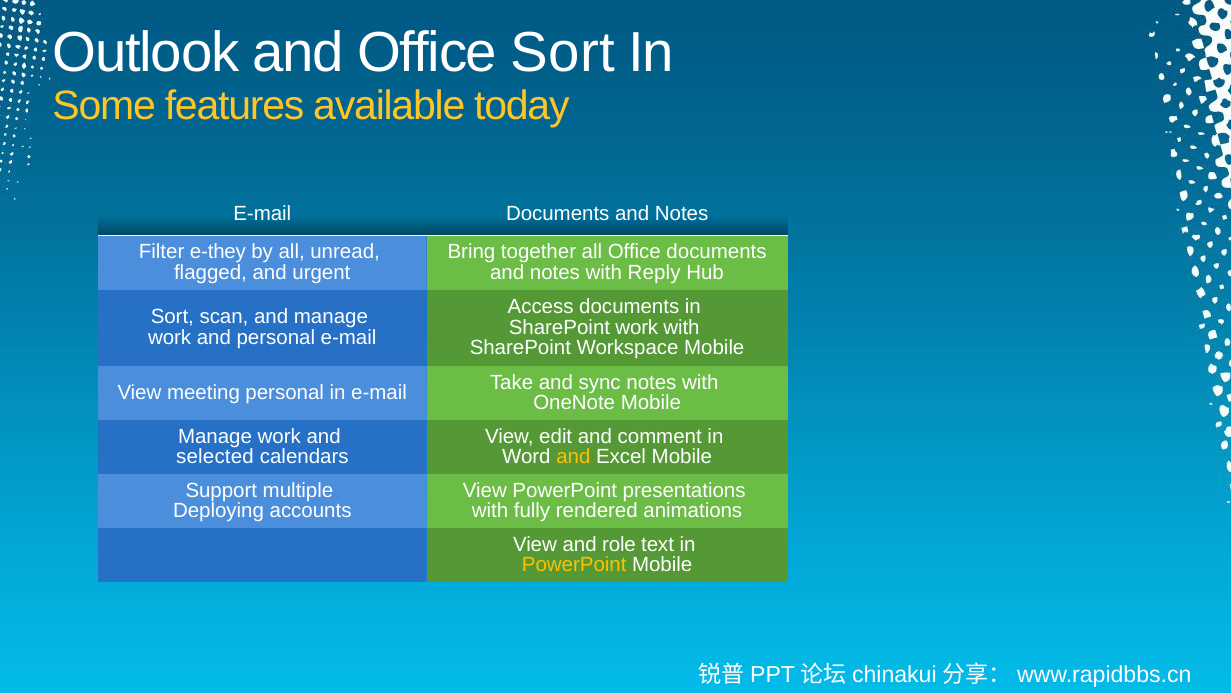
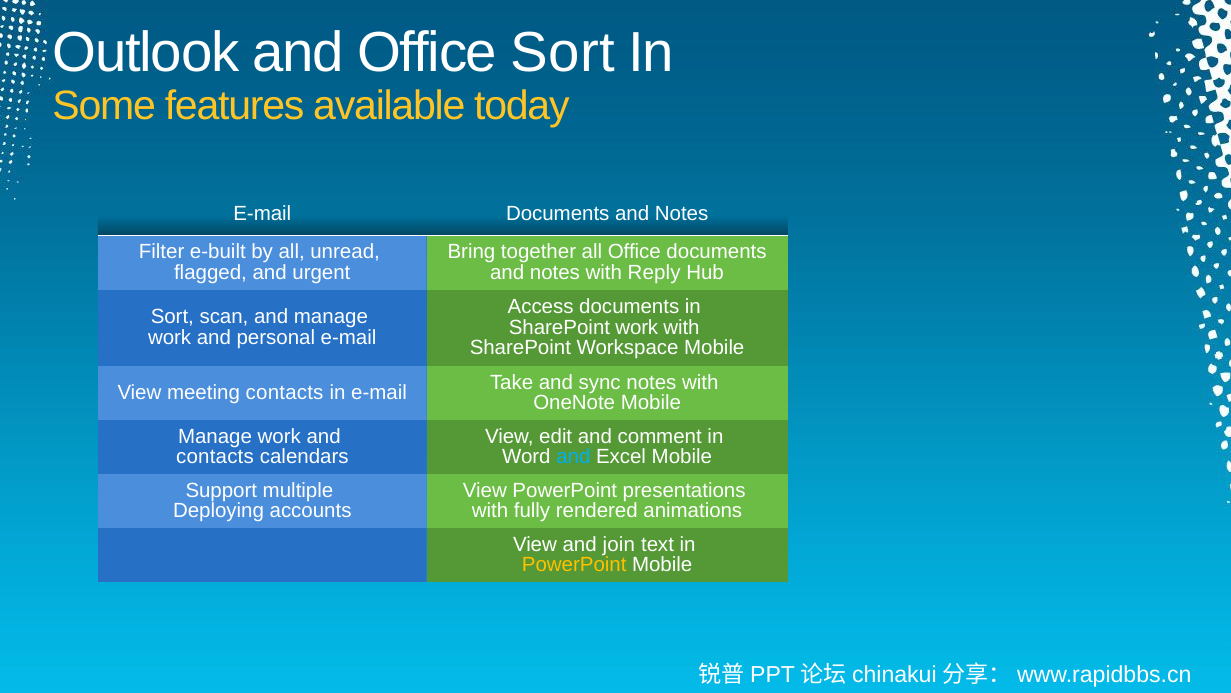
e-they: e-they -> e-built (218, 252)
meeting personal: personal -> contacts (285, 392)
selected: selected -> contacts (215, 457)
and colour: yellow -> light blue (573, 457)
role: role -> join (619, 544)
